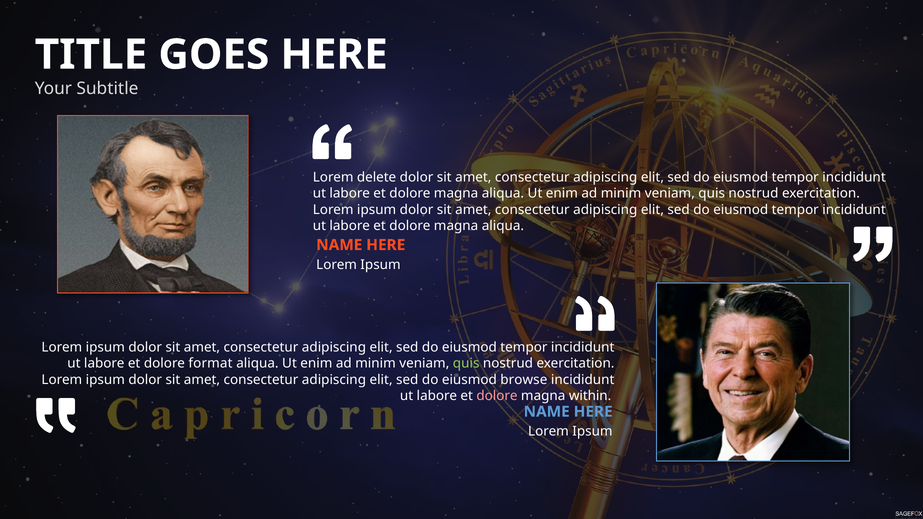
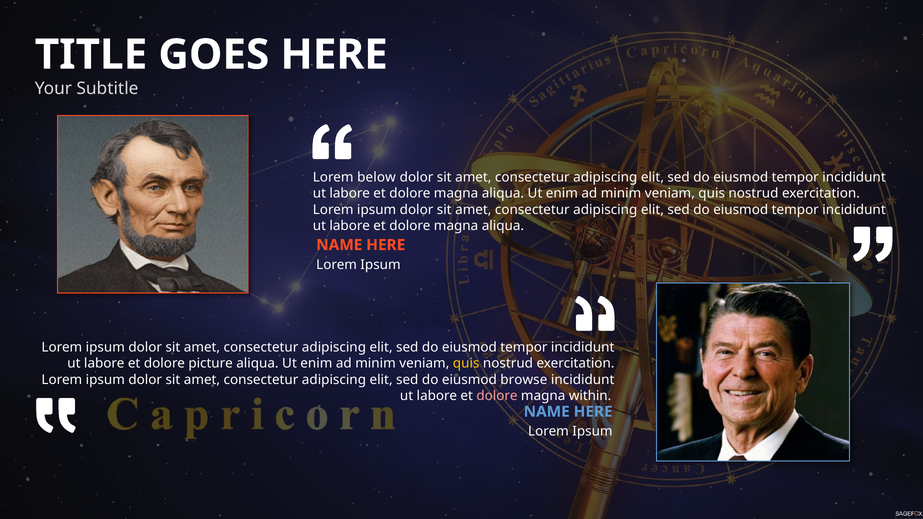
delete: delete -> below (377, 177)
format: format -> picture (211, 364)
quis colour: light green -> yellow (466, 364)
